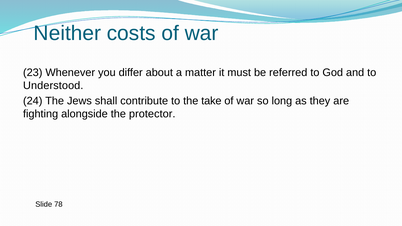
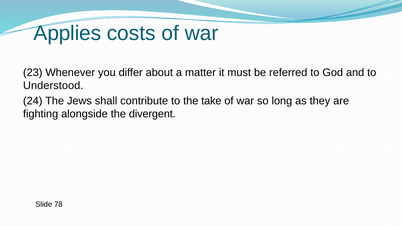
Neither: Neither -> Applies (67, 33)
protector: protector -> divergent (152, 114)
